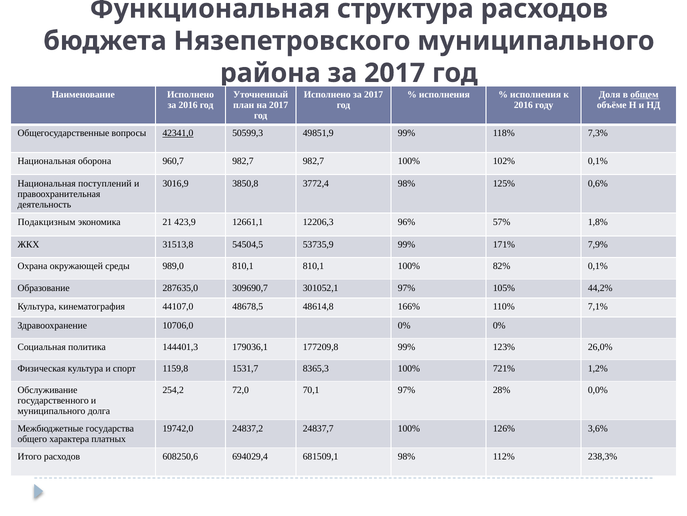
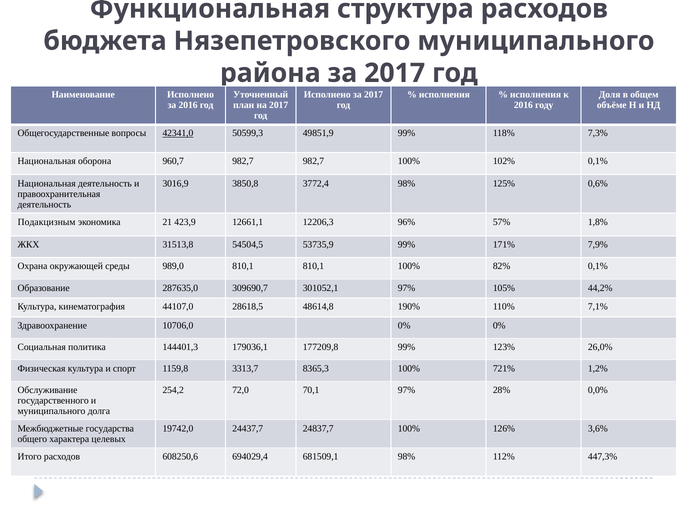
общем underline: present -> none (644, 95)
Национальная поступлений: поступлений -> деятельность (105, 183)
48678,5: 48678,5 -> 28618,5 (248, 306)
166%: 166% -> 190% (409, 306)
1531,7: 1531,7 -> 3313,7 (245, 368)
24837,2: 24837,2 -> 24437,7 (248, 428)
платных: платных -> целевых (109, 438)
238,3%: 238,3% -> 447,3% (603, 456)
